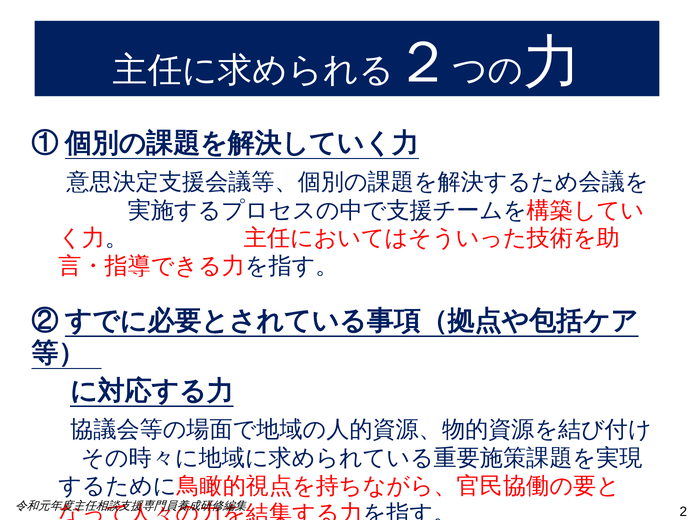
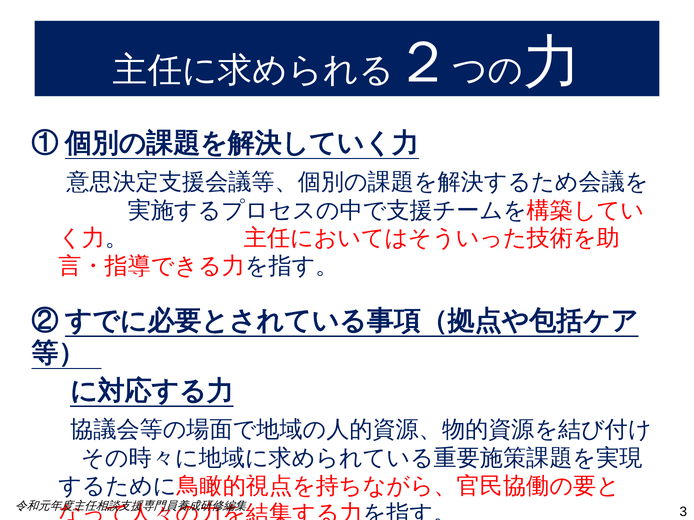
2: 2 -> 3 (683, 512)
